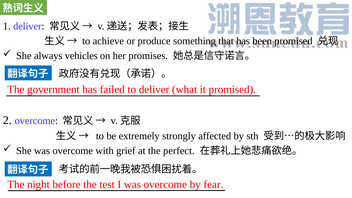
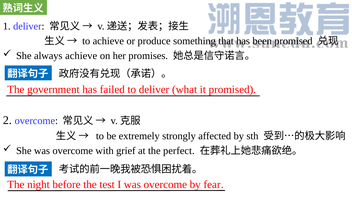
always vehicles: vehicles -> achieve (81, 56)
